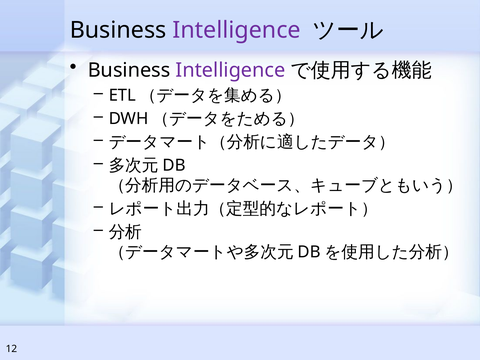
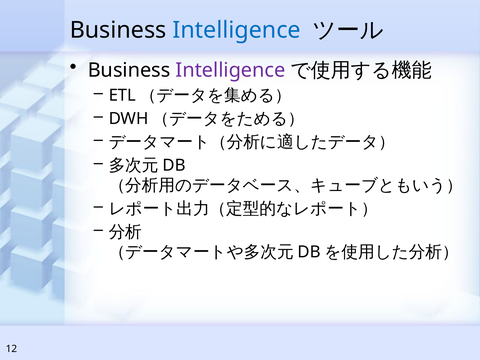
Intelligence colour: purple -> blue (237, 30)
